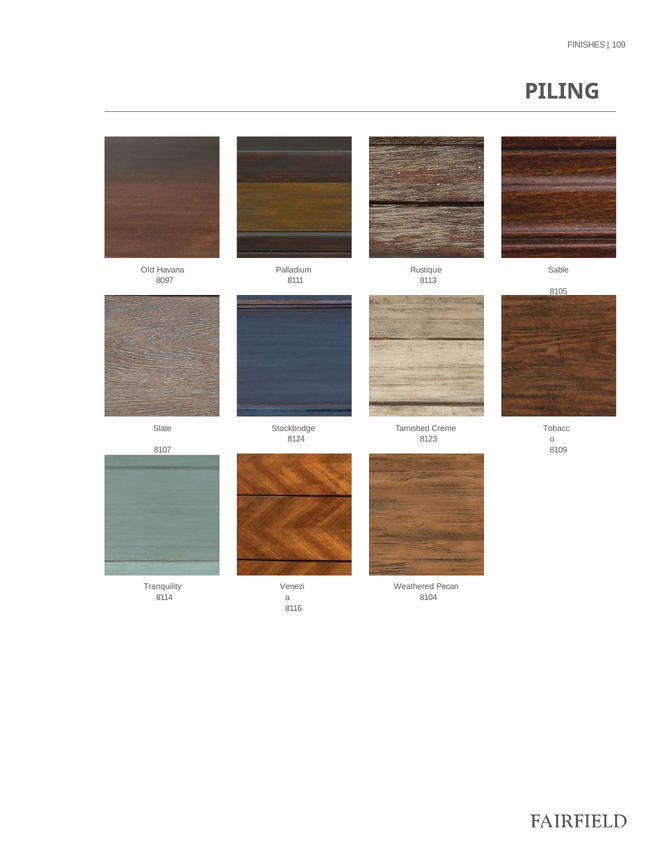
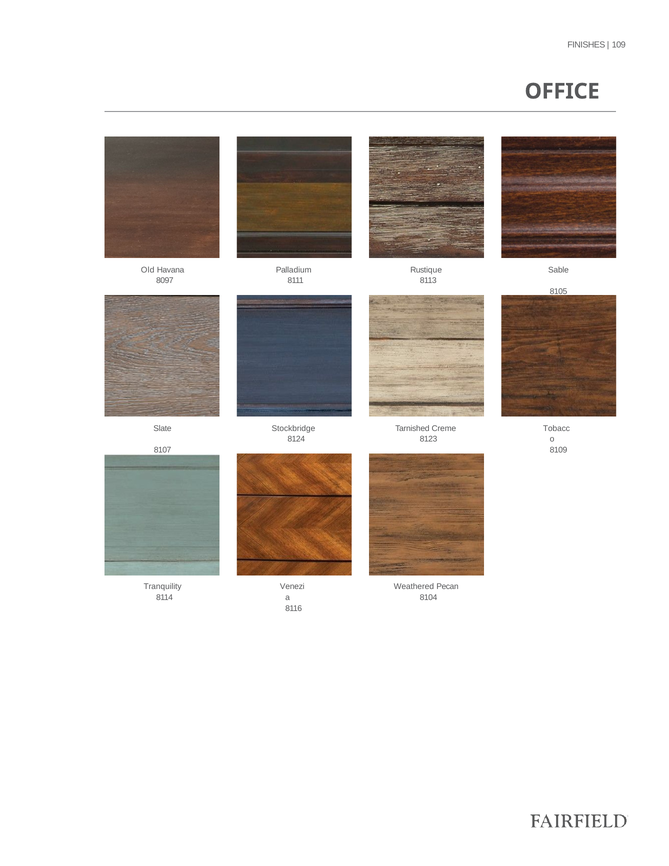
PILING: PILING -> OFFICE (562, 91)
